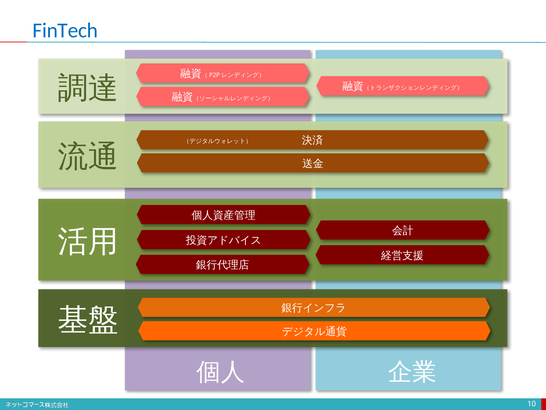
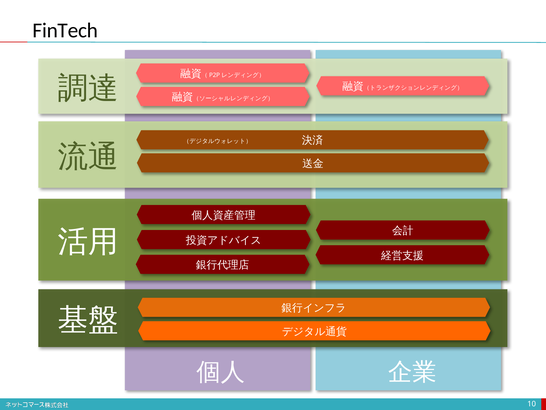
FinTech colour: blue -> black (65, 30)
